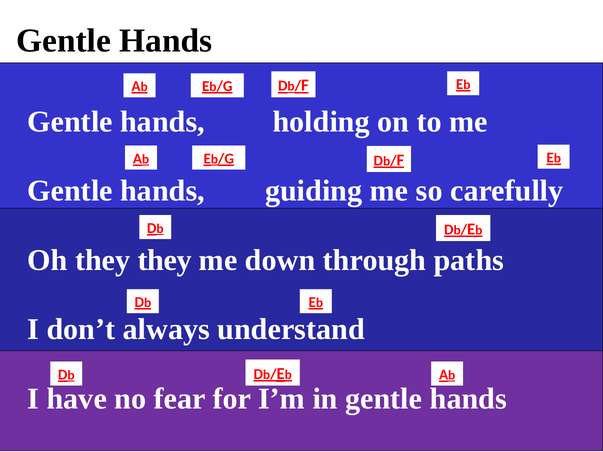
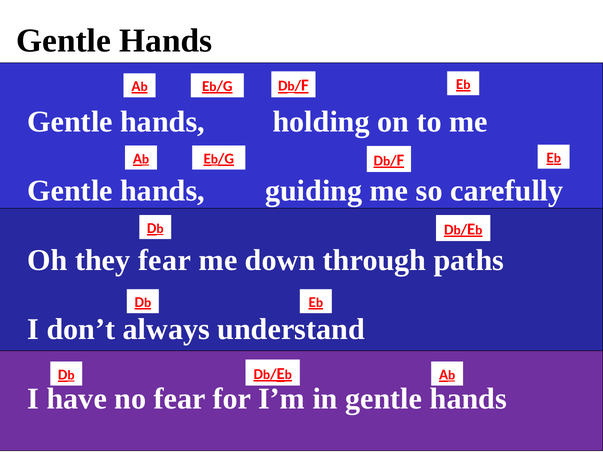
they they: they -> fear (165, 260)
